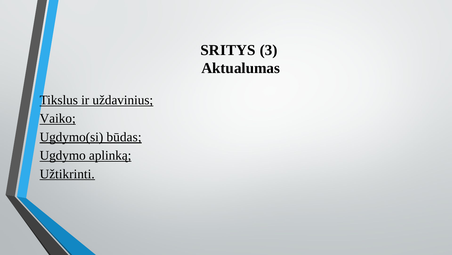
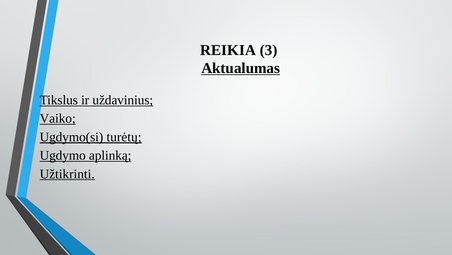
SRITYS: SRITYS -> REIKIA (228, 50)
Aktualumas underline: none -> present (241, 68)
būdas: būdas -> turėtų (124, 137)
